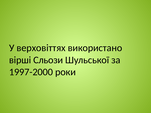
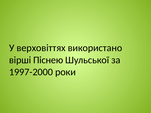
Сльози: Сльози -> Піснею (48, 60)
